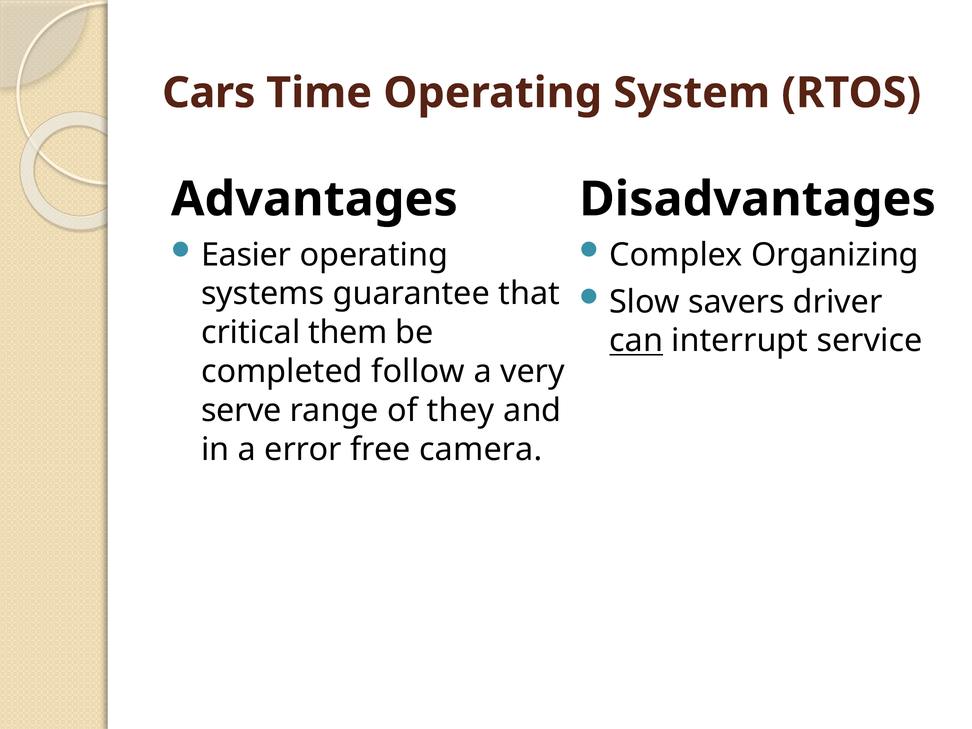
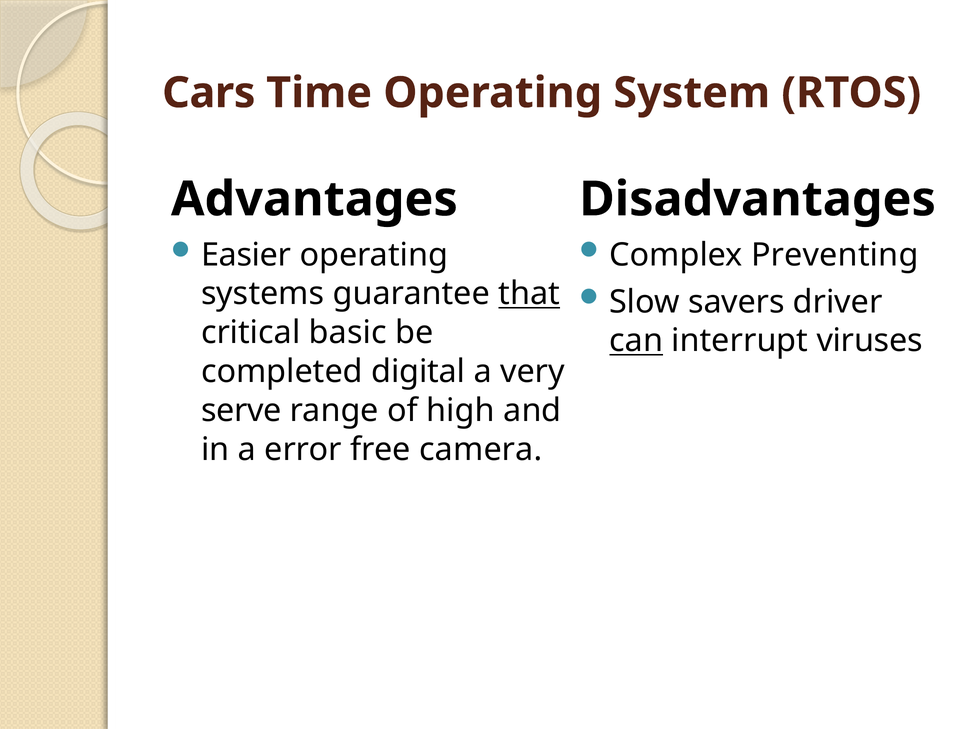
Organizing: Organizing -> Preventing (835, 255)
that underline: none -> present (529, 294)
them: them -> basic (348, 333)
service: service -> viruses (870, 341)
follow: follow -> digital (418, 372)
they: they -> high (461, 410)
